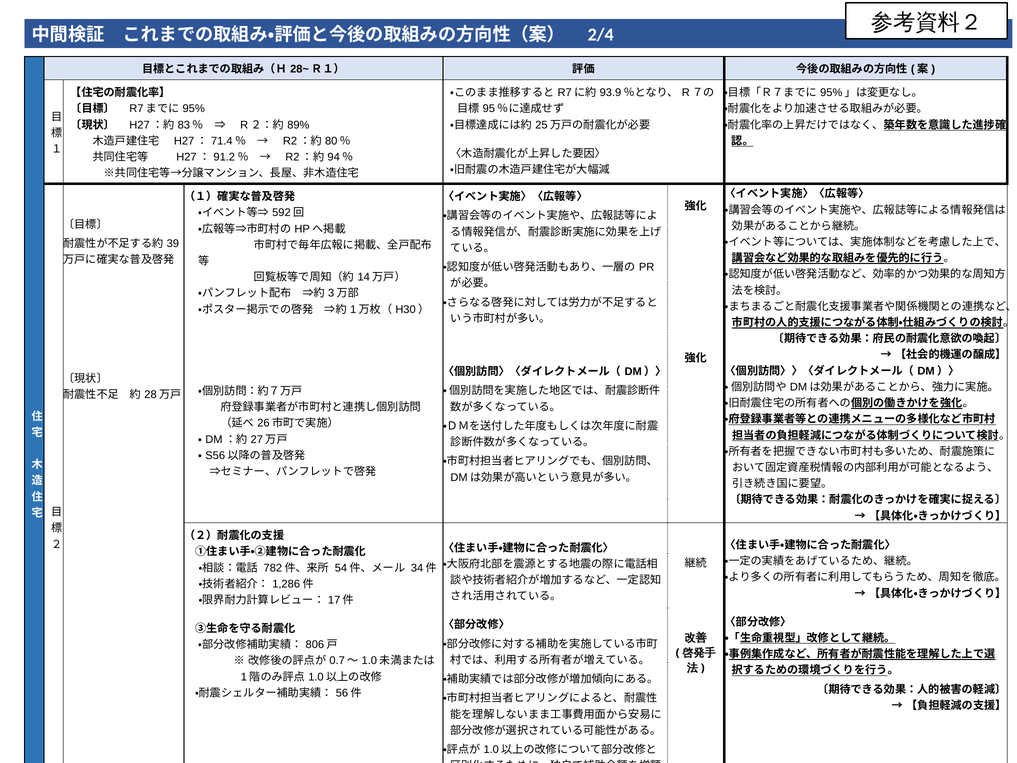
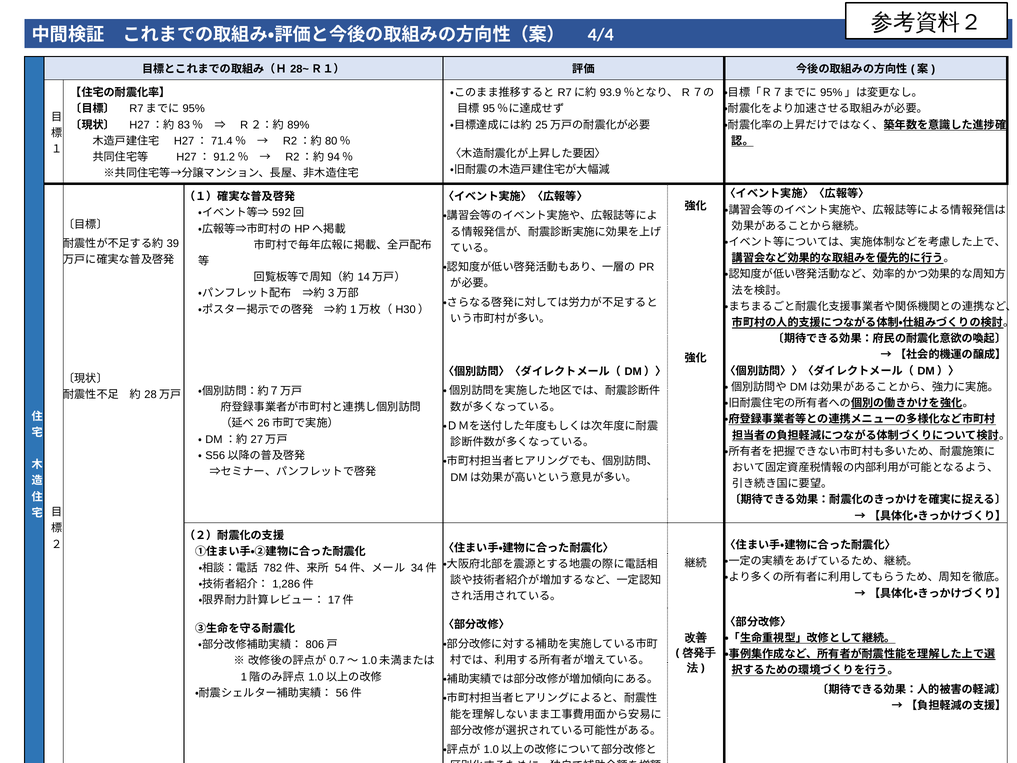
2/4: 2/4 -> 4/4 (601, 35)
